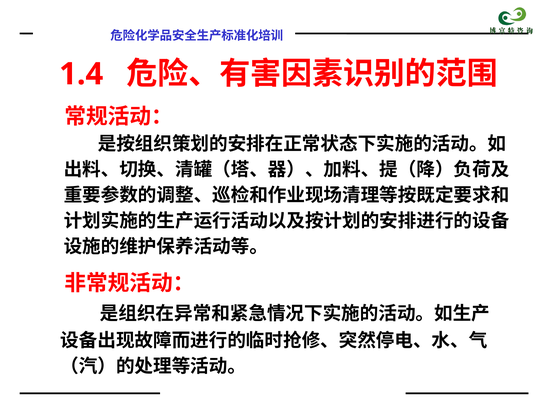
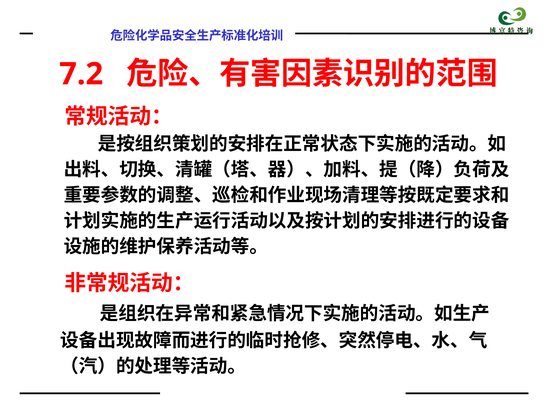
1.4: 1.4 -> 7.2 (81, 74)
